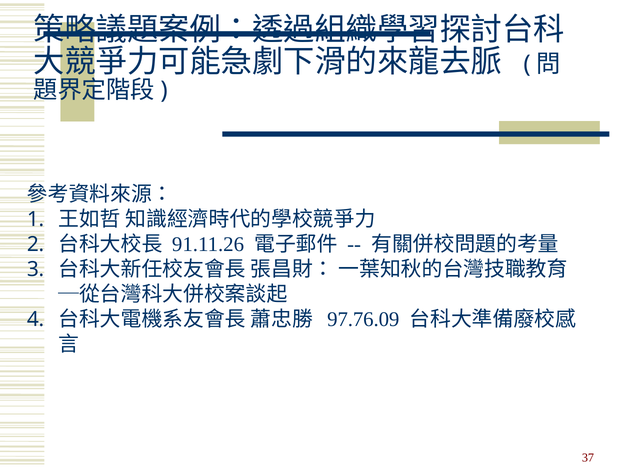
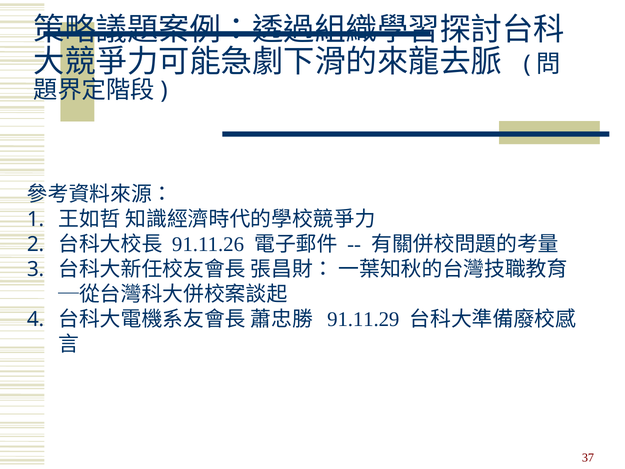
97.76.09: 97.76.09 -> 91.11.29 (363, 319)
